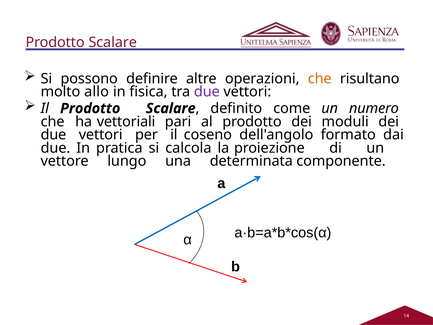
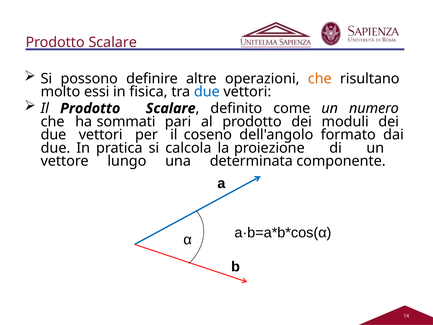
allo: allo -> essi (97, 92)
due colour: purple -> blue (207, 92)
vettoriali: vettoriali -> sommati (126, 121)
